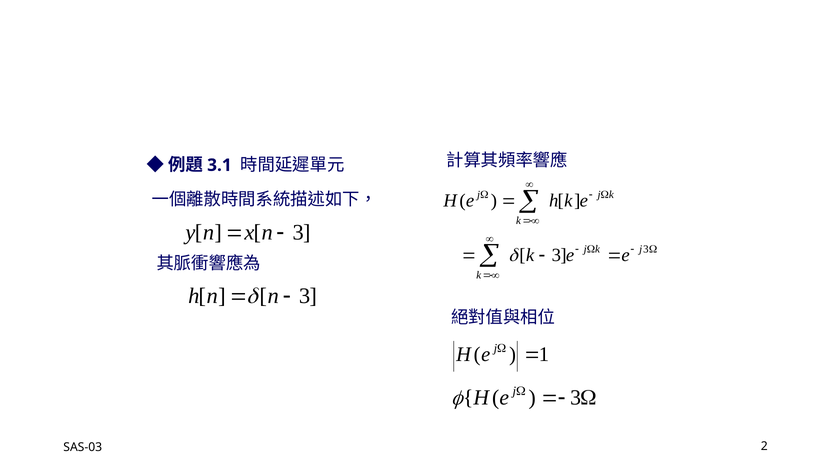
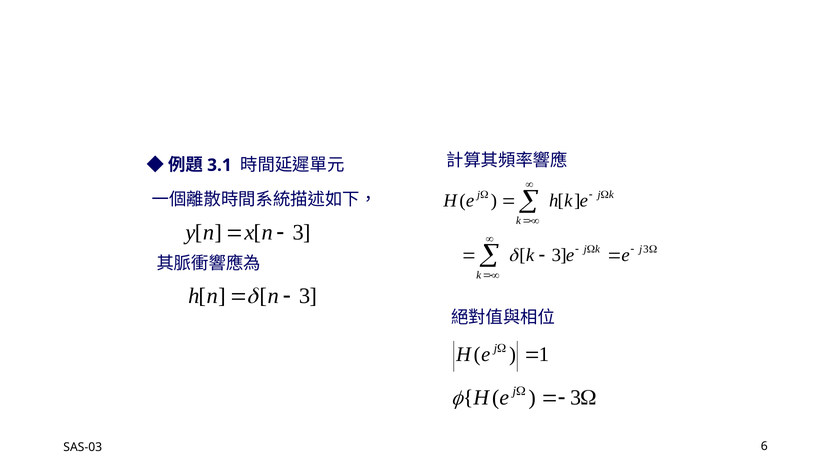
2: 2 -> 6 (764, 446)
